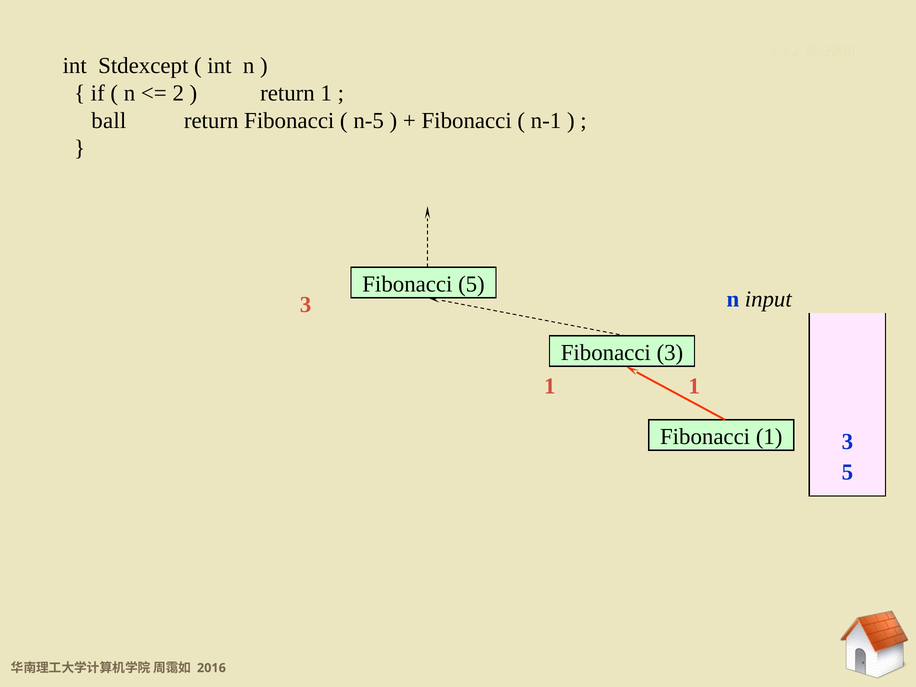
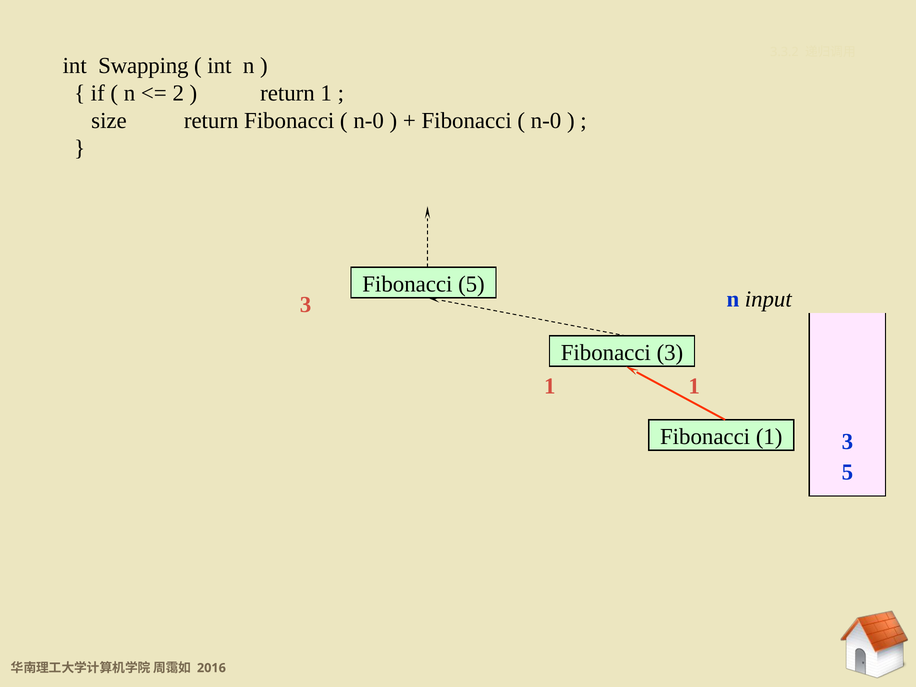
Stdexcept: Stdexcept -> Swapping (143, 66)
ball: ball -> size (109, 121)
n-5: n-5 -> n-0 (369, 121)
n-1: n-1 -> n-0 (546, 121)
